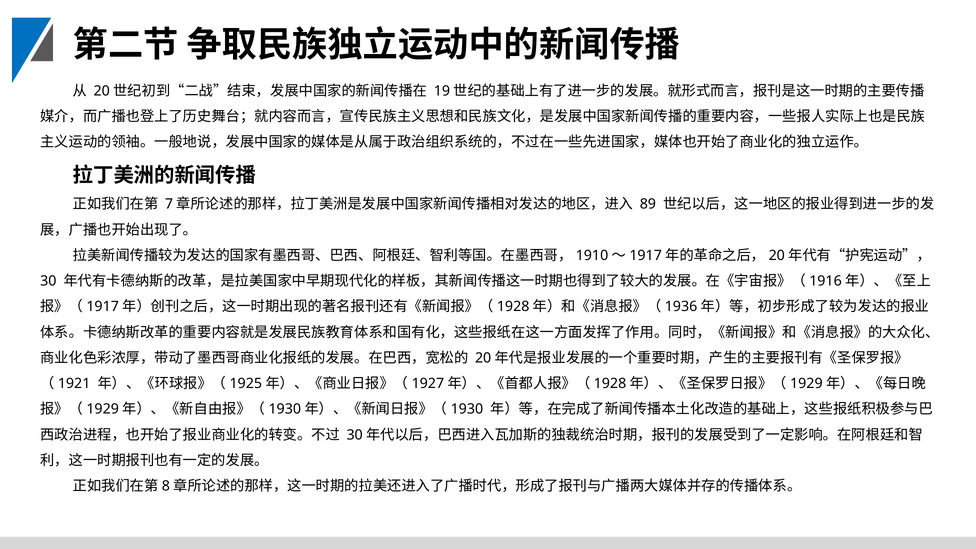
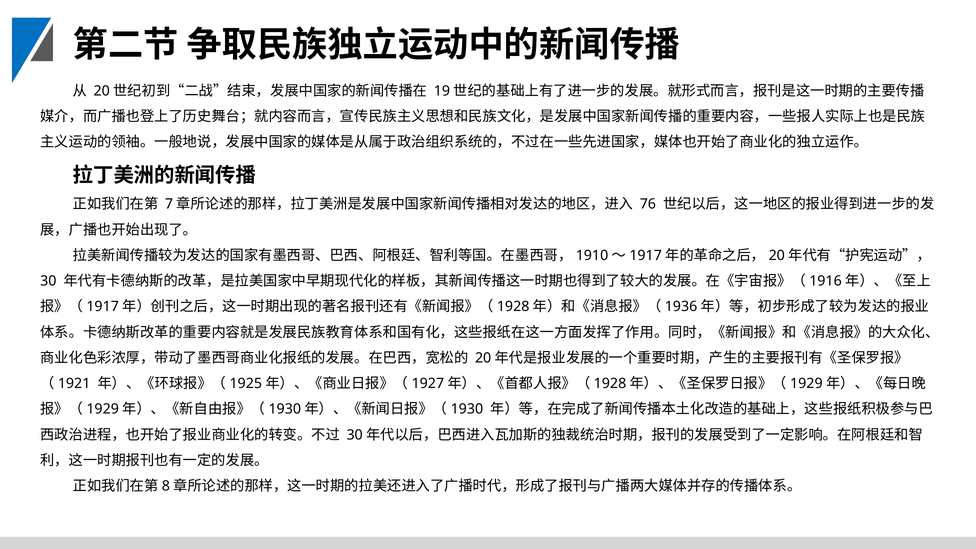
89: 89 -> 76 (648, 204)
